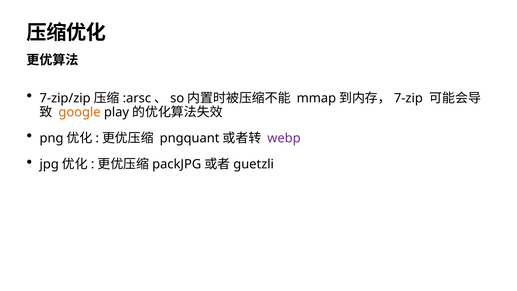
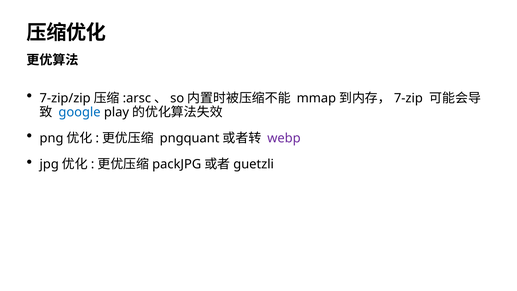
google colour: orange -> blue (80, 112)
